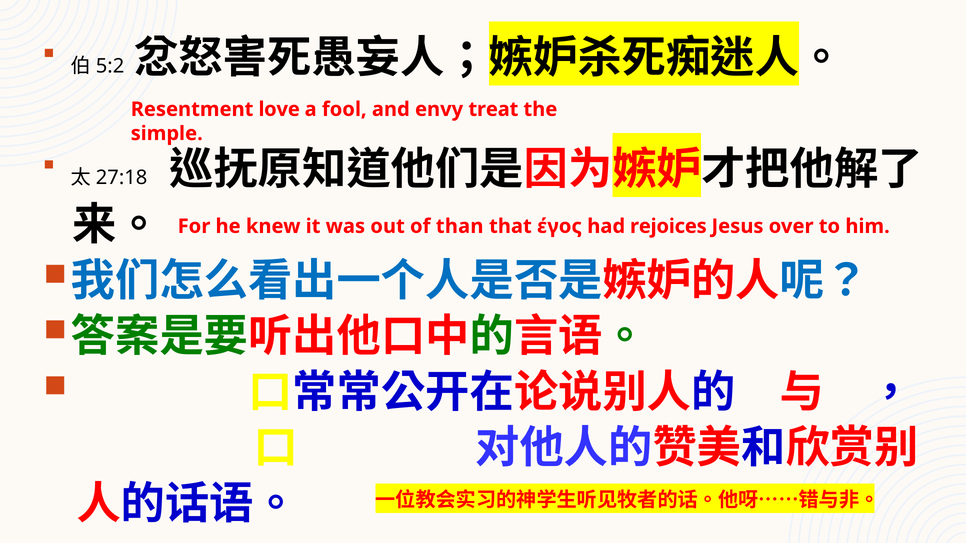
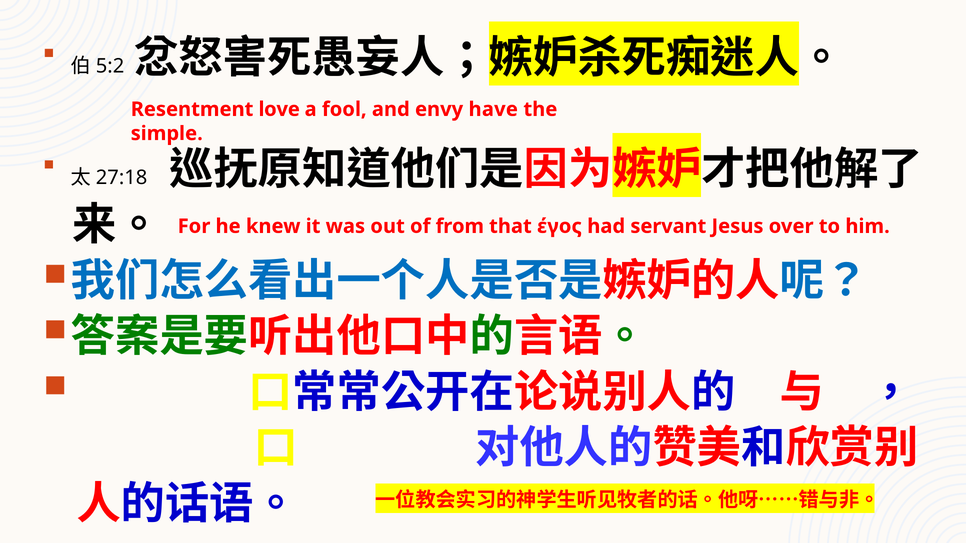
treat: treat -> have (493, 109)
than: than -> from (460, 226)
rejoices: rejoices -> servant (668, 226)
